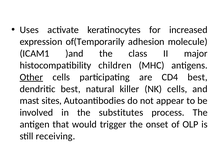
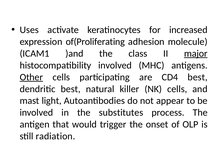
of(Temporarily: of(Temporarily -> of(Proliferating (95, 42)
major underline: none -> present (196, 53)
histocompatibility children: children -> involved (115, 65)
sites: sites -> light (52, 101)
receiving: receiving -> radiation (55, 136)
